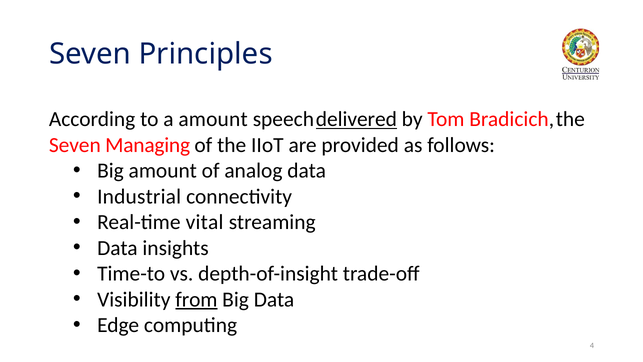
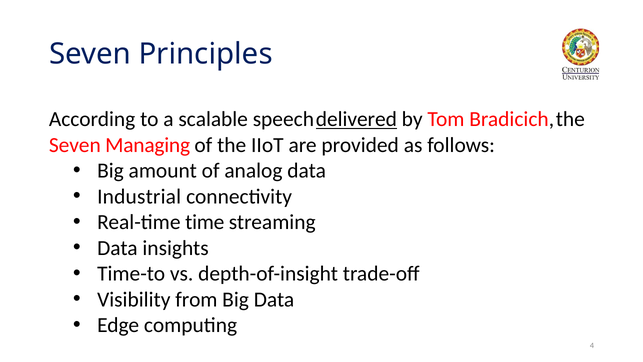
a amount: amount -> scalable (213, 119)
vital: vital -> time (205, 222)
from underline: present -> none (196, 299)
